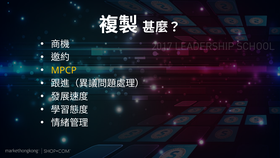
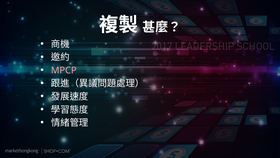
MPCP colour: yellow -> pink (64, 70)
